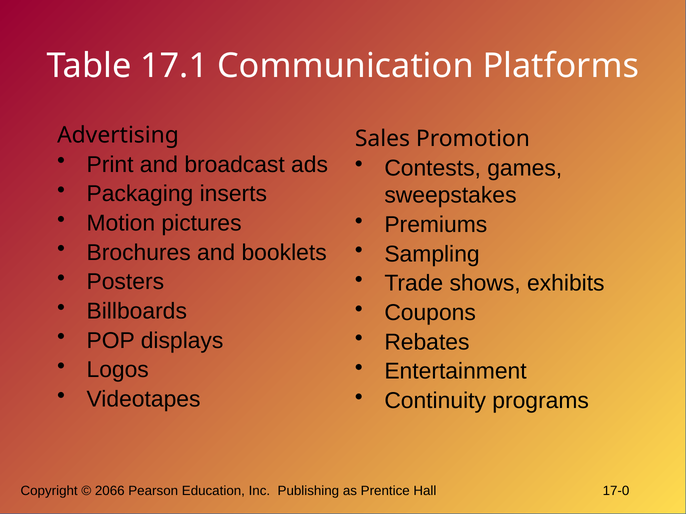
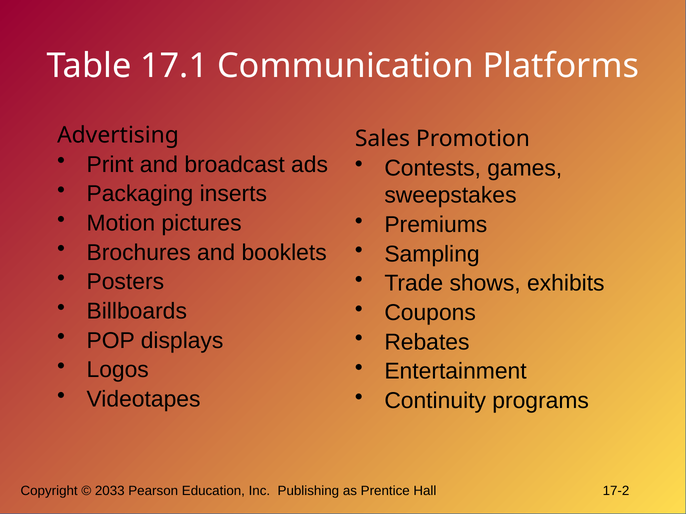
2066: 2066 -> 2033 (110, 491)
17-0: 17-0 -> 17-2 (616, 491)
